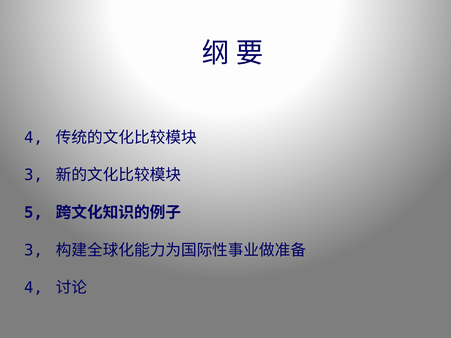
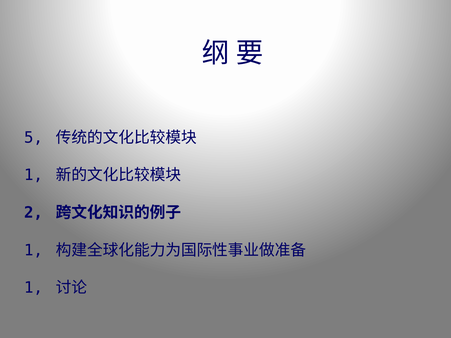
4: 4 -> 5 (33, 138)
3: 3 -> 1 (33, 175)
5: 5 -> 2 (33, 213)
3: 3 -> 1 (33, 250)
4: 4 -> 1 (33, 288)
